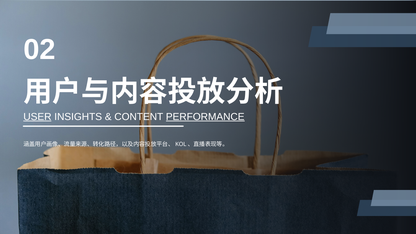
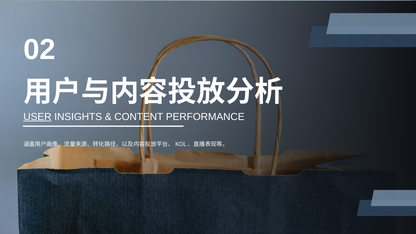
PERFORMANCE underline: present -> none (205, 117)
